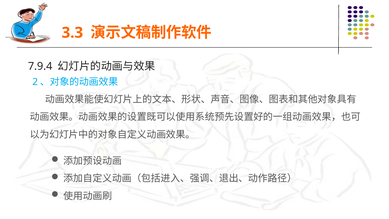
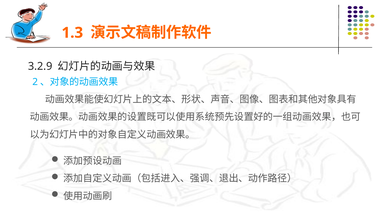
3.3: 3.3 -> 1.3 (72, 33)
7.9.4: 7.9.4 -> 3.2.9 (40, 66)
